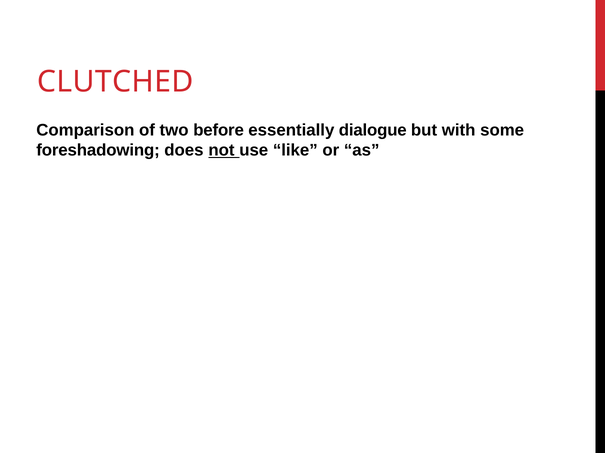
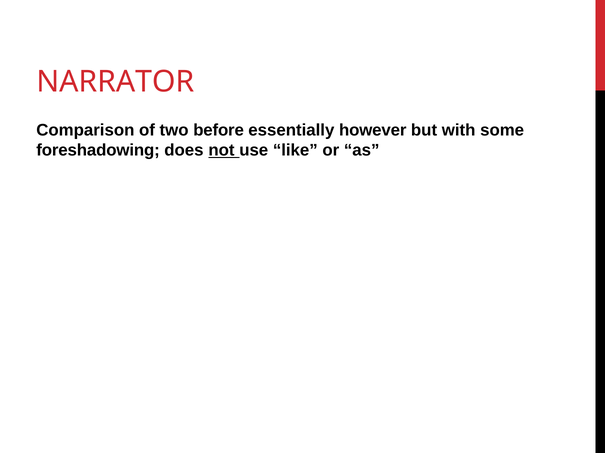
CLUTCHED: CLUTCHED -> NARRATOR (115, 82)
dialogue: dialogue -> however (373, 130)
